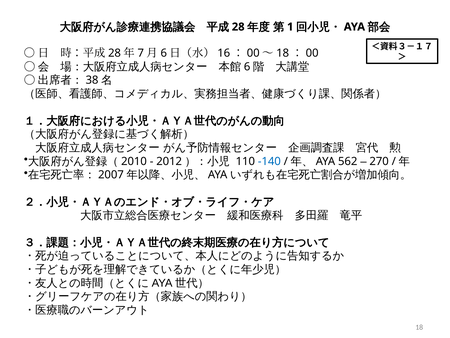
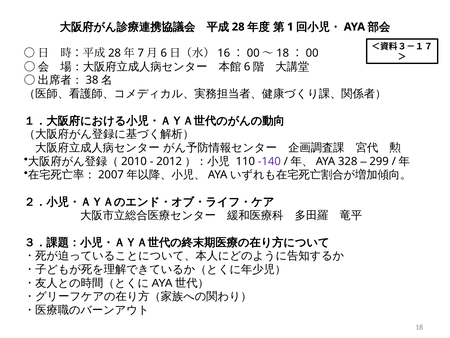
-140 colour: blue -> purple (269, 161)
562: 562 -> 328 (348, 161)
270: 270 -> 299 (379, 161)
